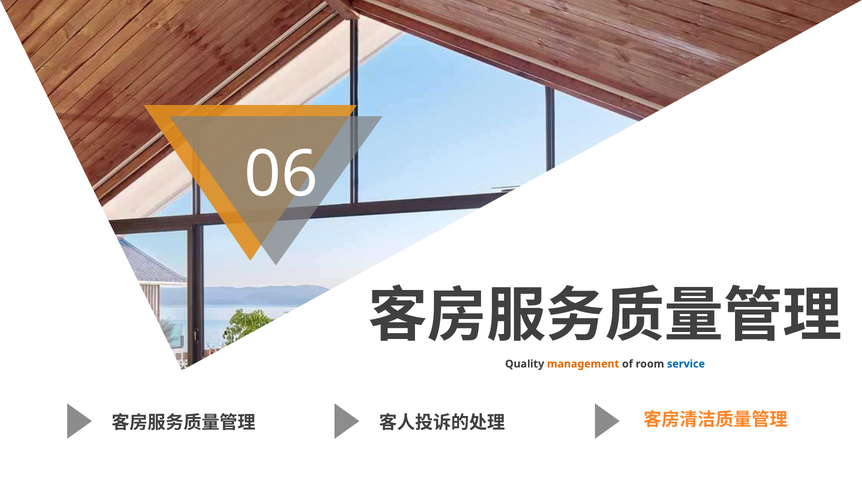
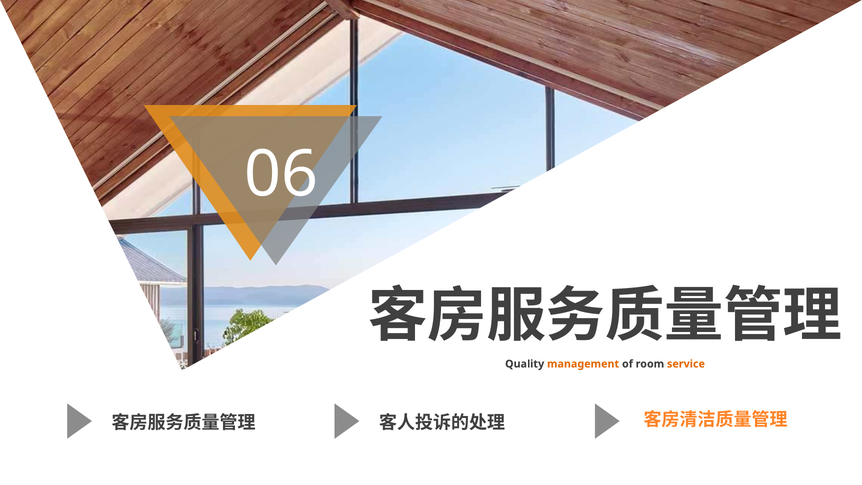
service colour: blue -> orange (686, 364)
